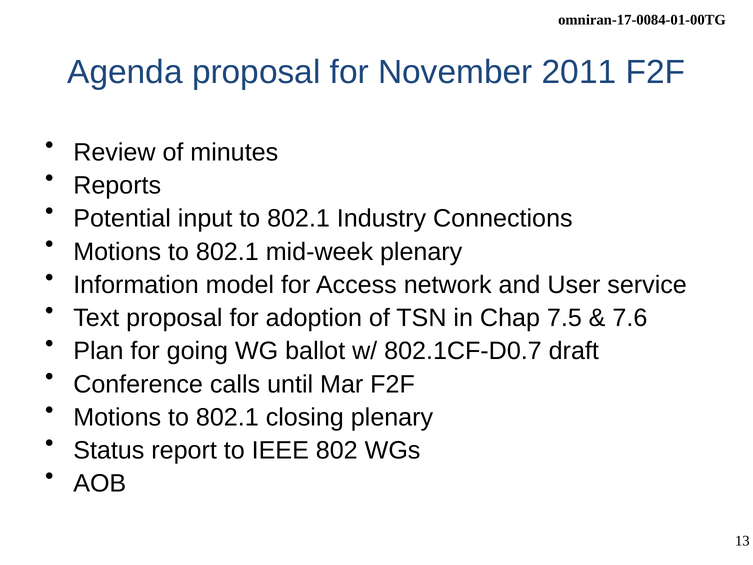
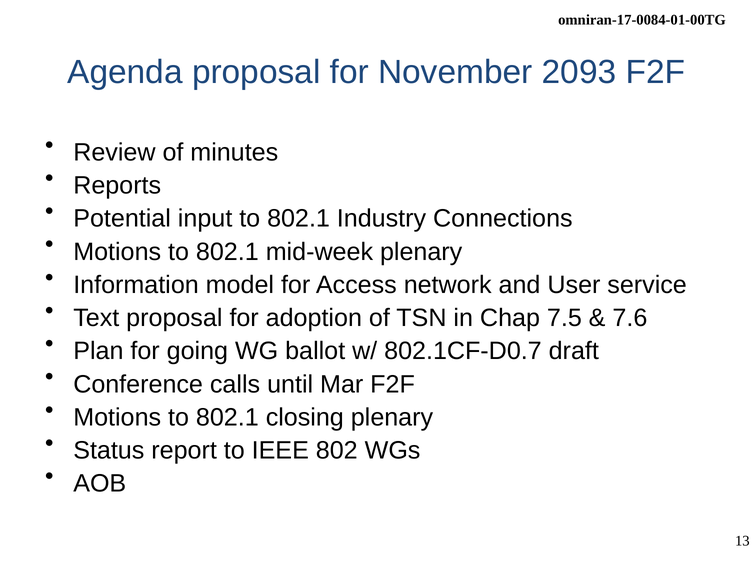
2011: 2011 -> 2093 (579, 72)
